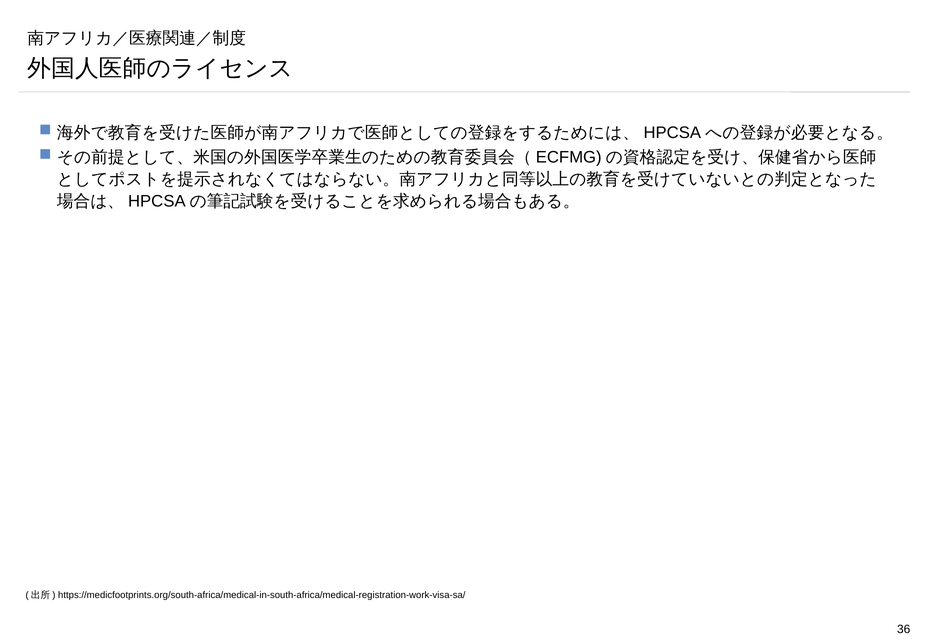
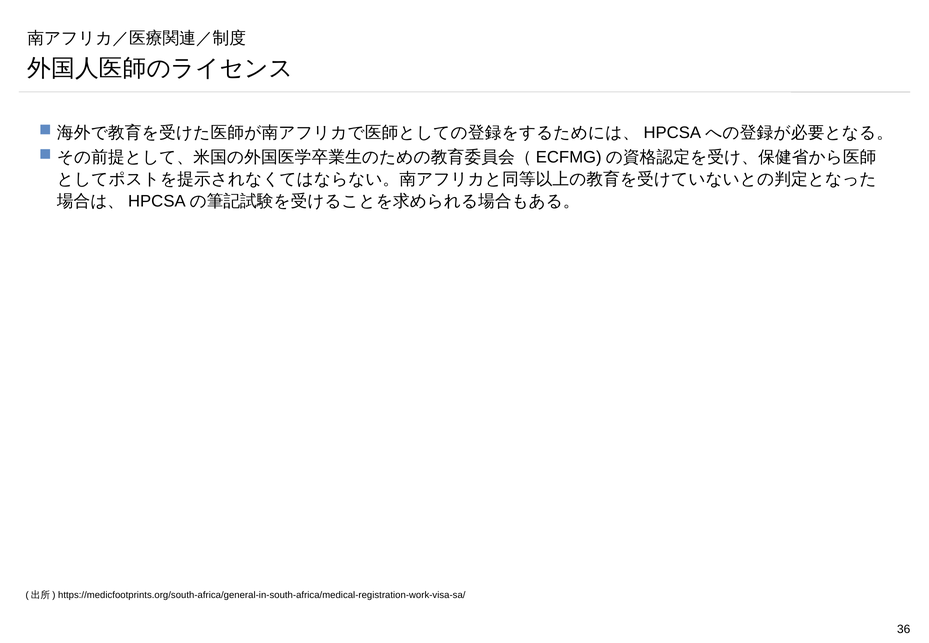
https://medicfootprints.org/south-africa/medical-in-south-africa/medical-registration-work-visa-sa/: https://medicfootprints.org/south-africa/medical-in-south-africa/medical-registration-work-visa-sa/ -> https://medicfootprints.org/south-africa/general-in-south-africa/medical-registration-work-visa-sa/ (262, 595)
